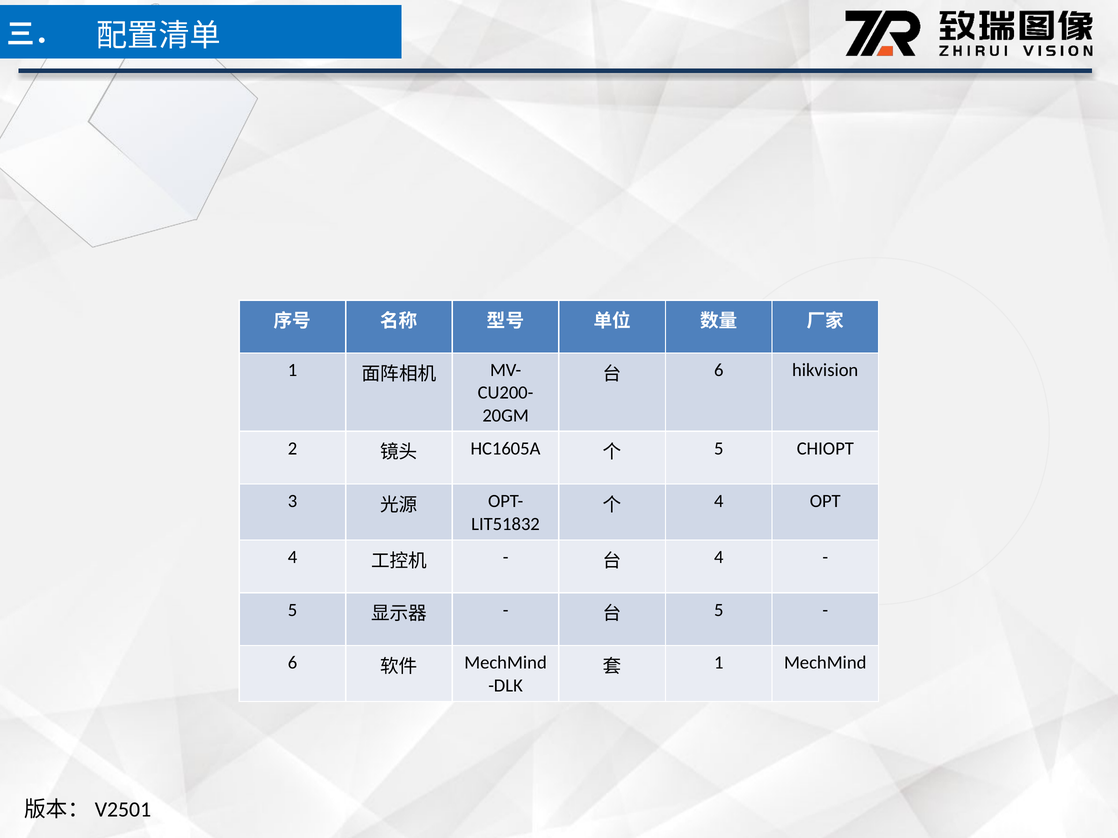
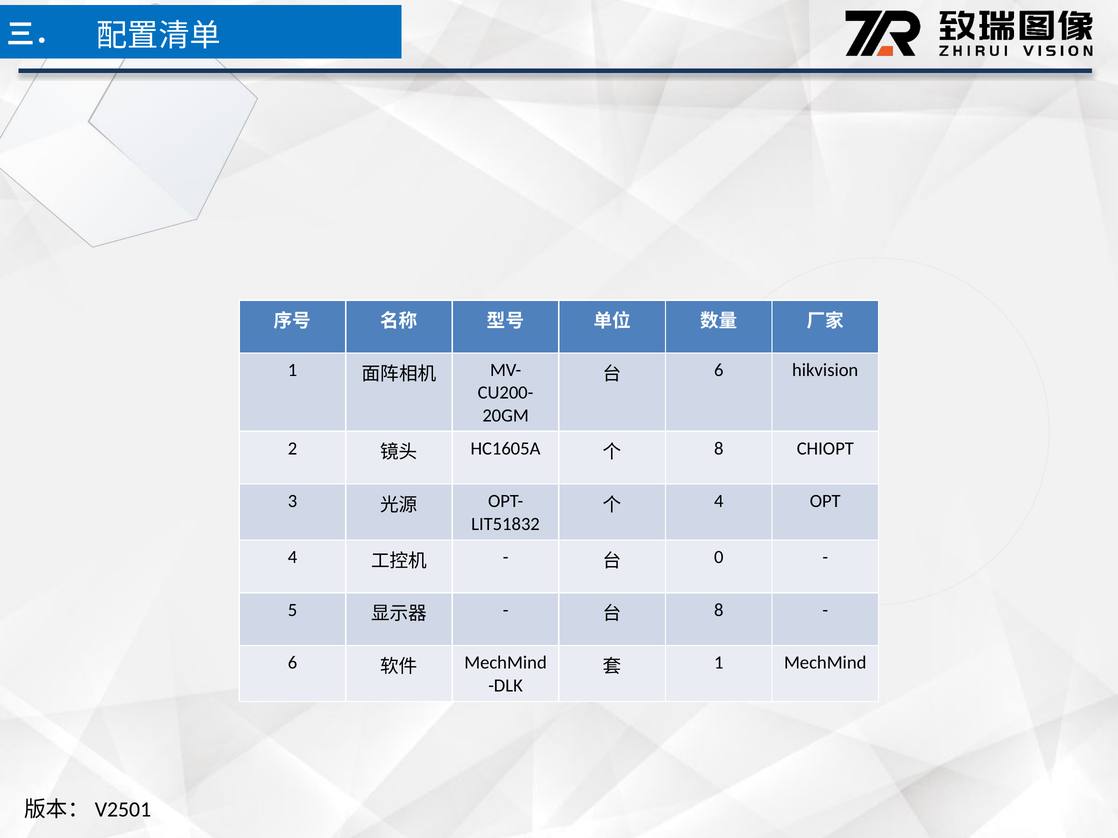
5: 5 -> 8 (719, 449)
4: 4 -> 0 (719, 557)
5: 5 -> 8 (719, 610)
